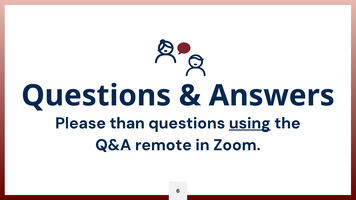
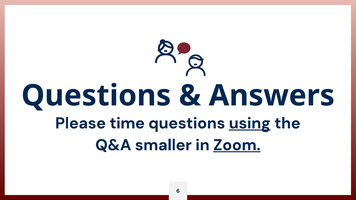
than: than -> time (127, 123)
remote: remote -> smaller (163, 145)
Zoom underline: none -> present (237, 145)
